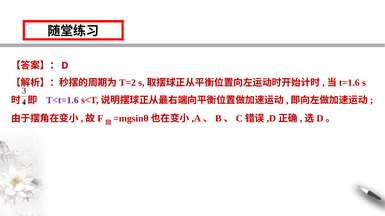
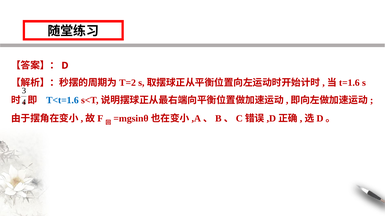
T<t=1.6 colour: purple -> blue (62, 100)
